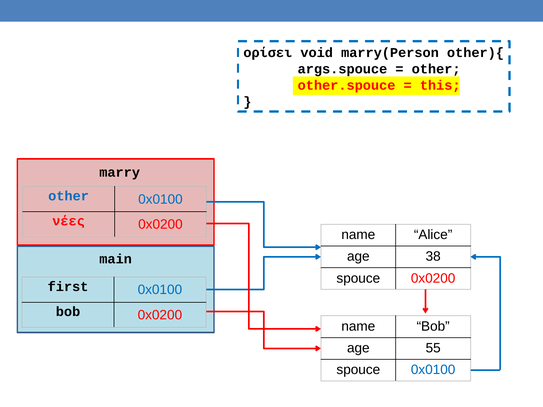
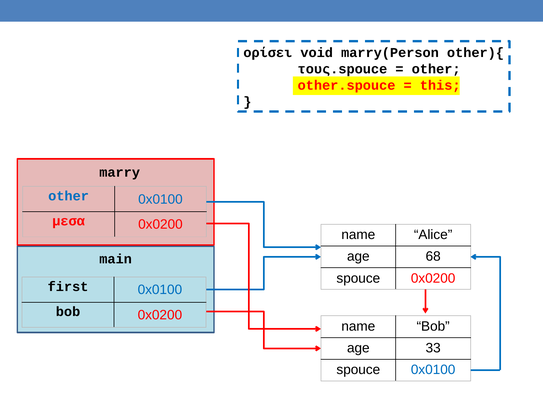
args.spouce: args.spouce -> τους.spouce (342, 69)
νέες: νέες -> μεσα (69, 221)
38: 38 -> 68 (433, 257)
55: 55 -> 33 (433, 348)
